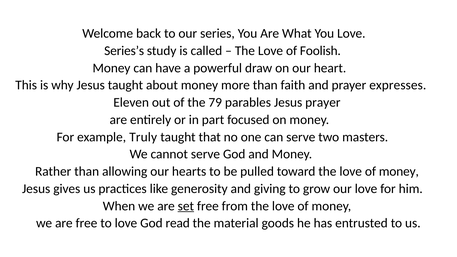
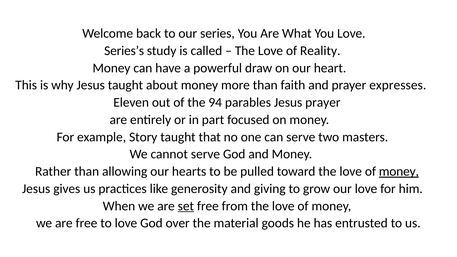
Foolish: Foolish -> Reality (320, 51)
79: 79 -> 94 (215, 103)
Truly: Truly -> Story (143, 137)
money underline: none -> present (399, 172)
read: read -> over (178, 223)
